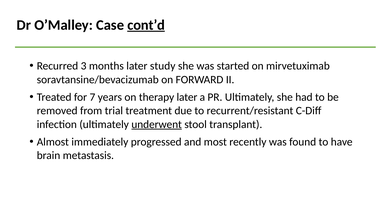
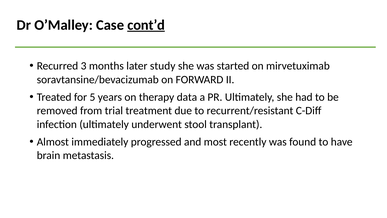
7: 7 -> 5 (92, 97)
therapy later: later -> data (187, 97)
underwent underline: present -> none (157, 124)
